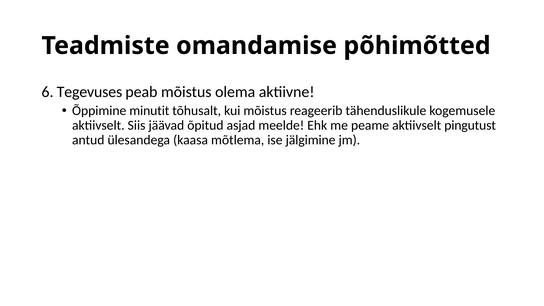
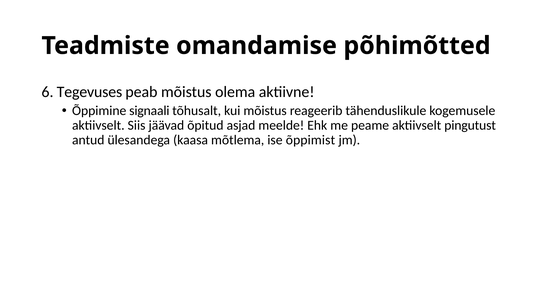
minutit: minutit -> signaali (149, 111)
jälgimine: jälgimine -> õppimist (310, 140)
